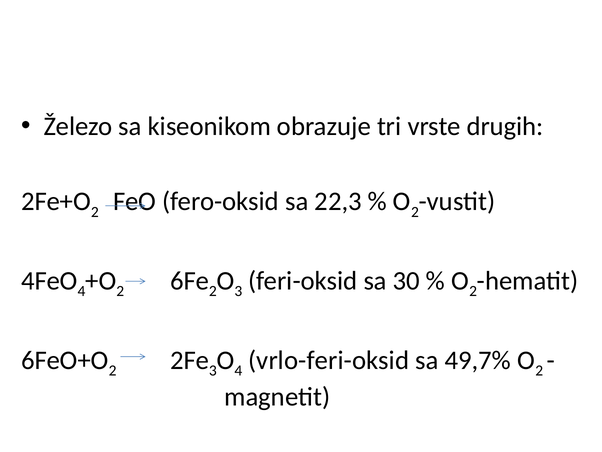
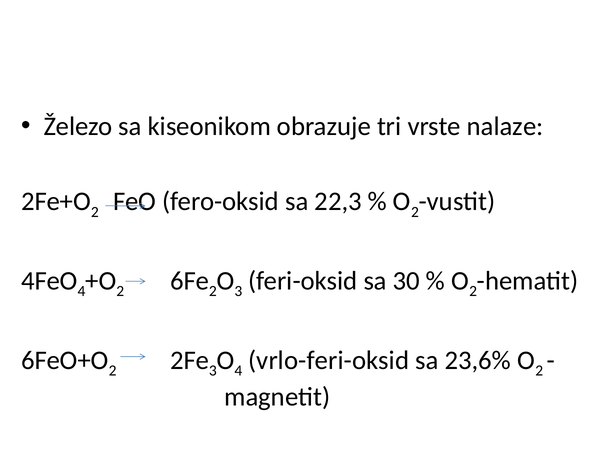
drugih: drugih -> nalaze (505, 126)
49,7%: 49,7% -> 23,6% (478, 360)
